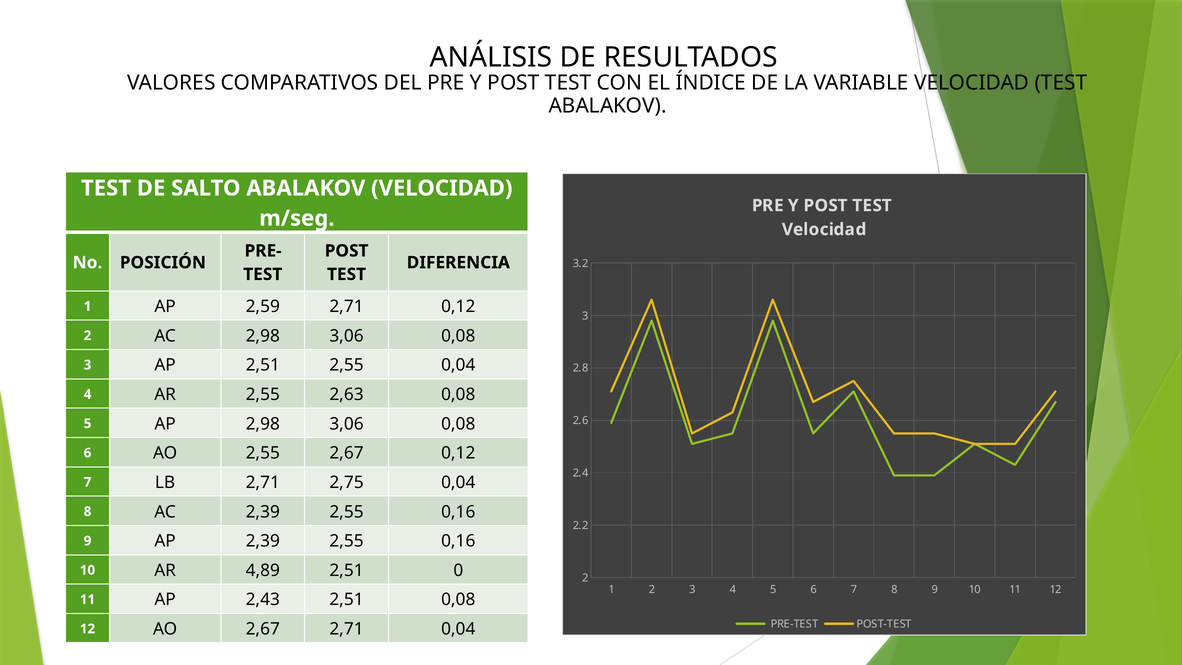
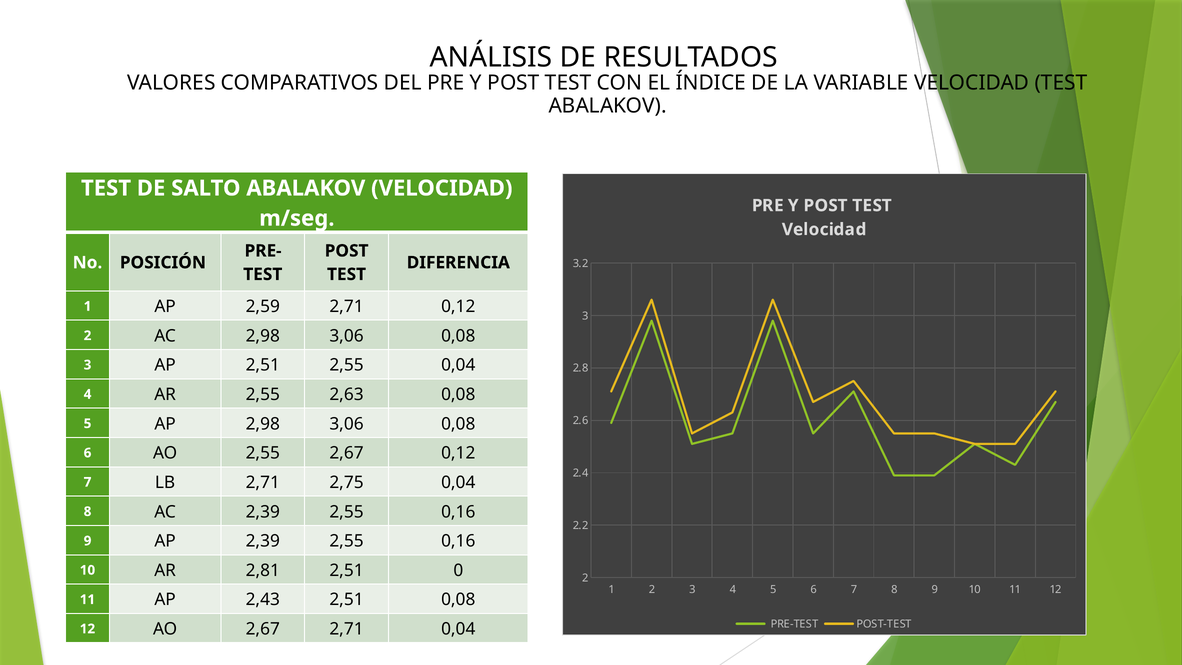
4,89: 4,89 -> 2,81 (263, 570)
